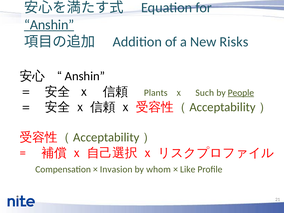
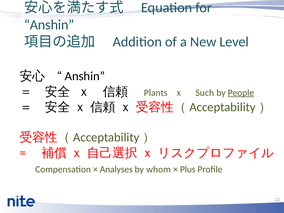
Anshin underline: present -> none (49, 25)
Risks: Risks -> Level (234, 42)
Invasion: Invasion -> Analyses (116, 169)
Like: Like -> Plus (188, 169)
